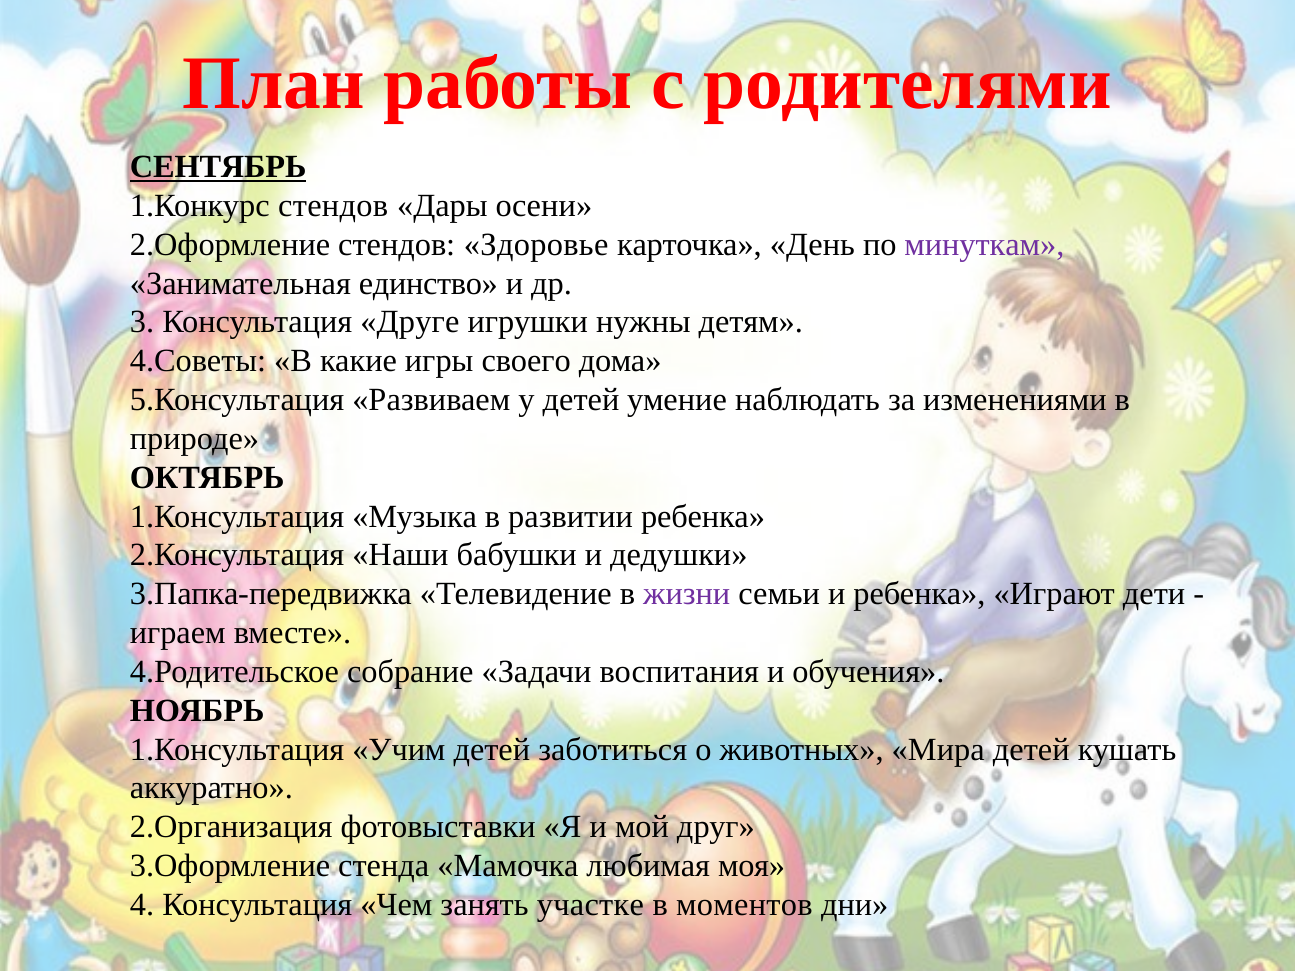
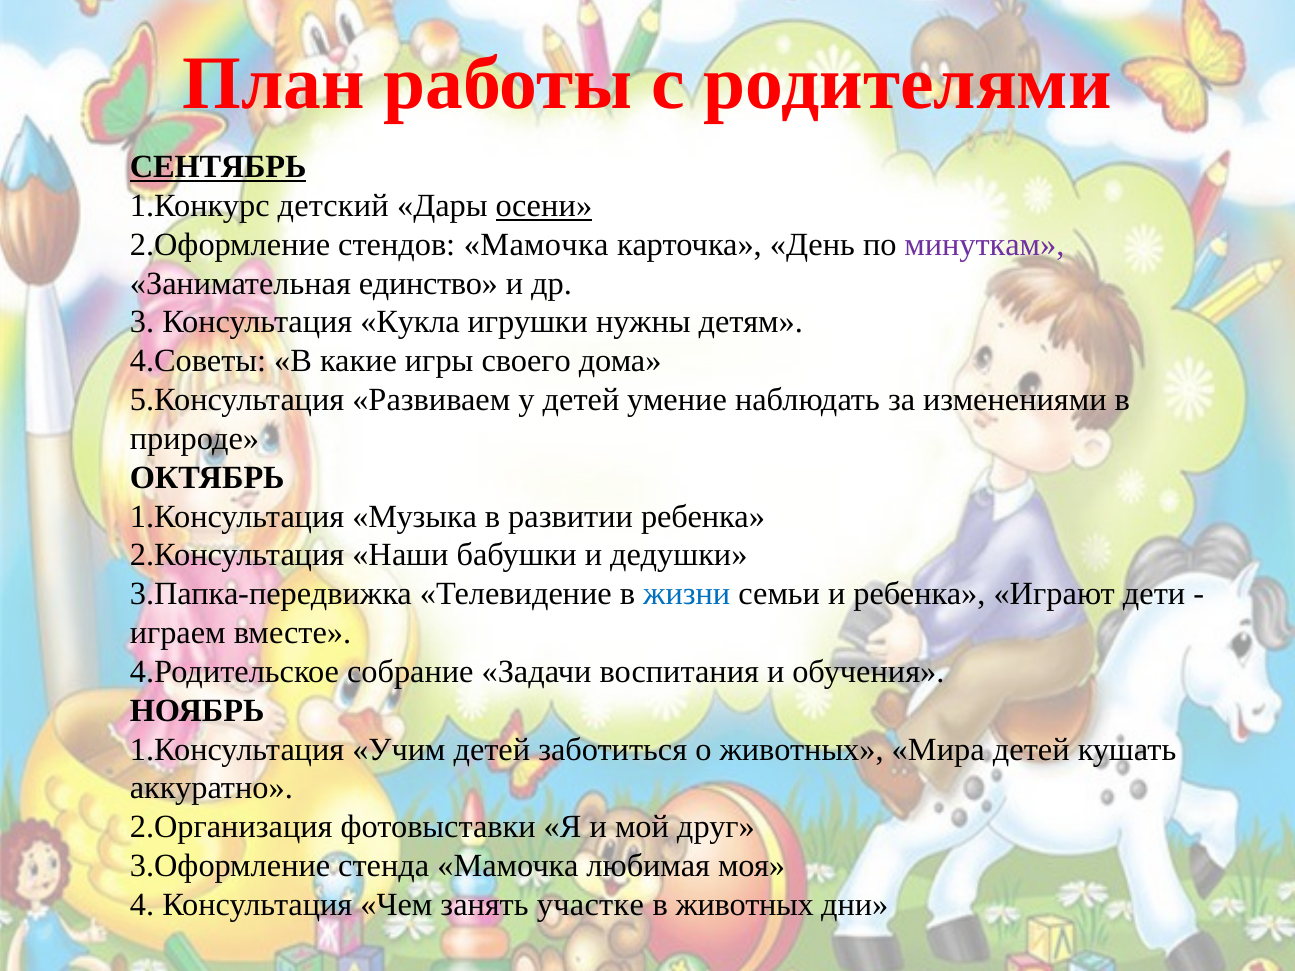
1.Конкурс стендов: стендов -> детский (333, 206)
осени underline: none -> present (544, 206)
стендов Здоровье: Здоровье -> Мамочка (536, 245)
Друге: Друге -> Кукла (410, 322)
жизни colour: purple -> blue (687, 594)
в моментов: моментов -> животных (745, 905)
